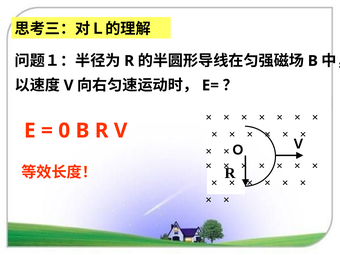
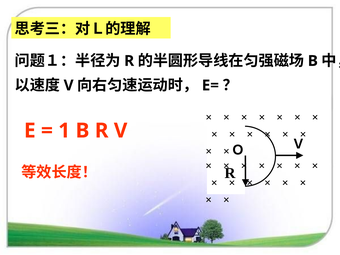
0: 0 -> 1 (64, 131)
